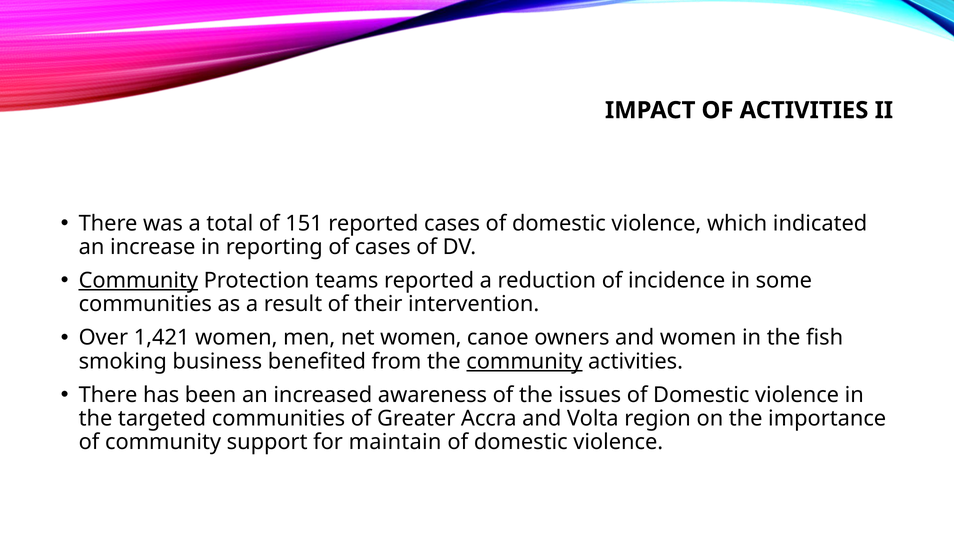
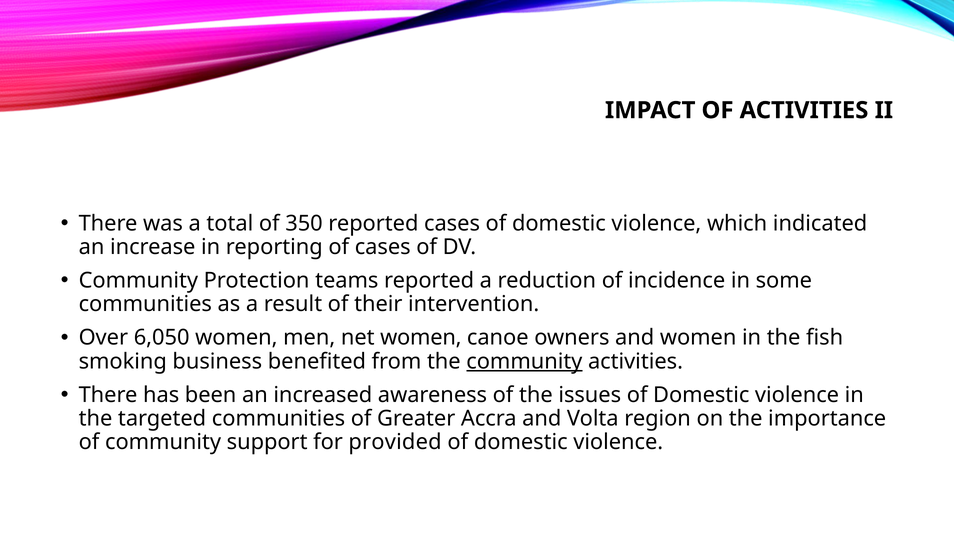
151: 151 -> 350 (304, 223)
Community underline: present -> none (138, 280)
1,421: 1,421 -> 6,050 (162, 337)
maintain: maintain -> provided (395, 442)
